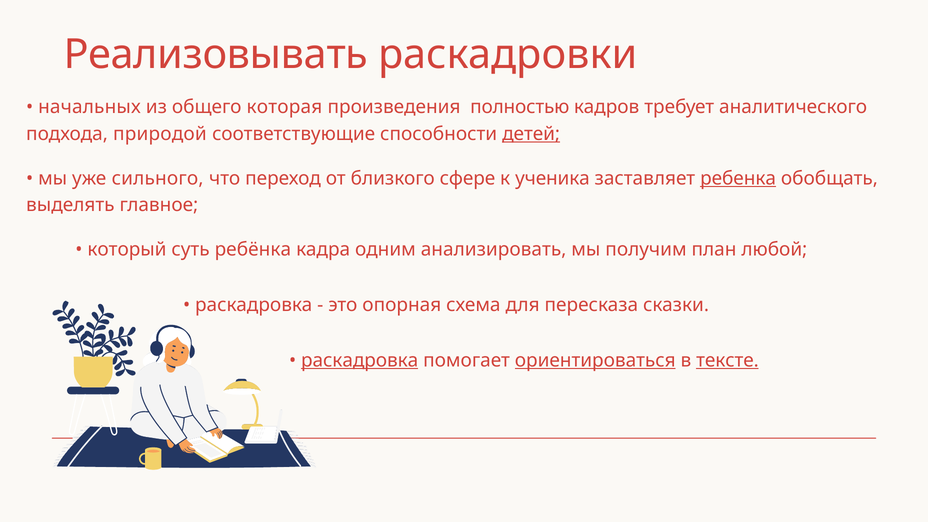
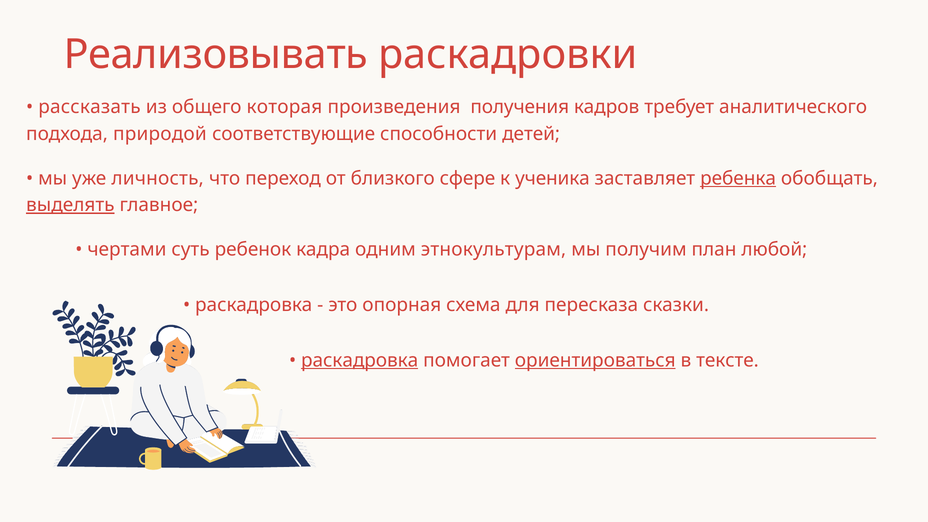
начальных: начальных -> рассказать (89, 107)
полностью: полностью -> получения (520, 107)
детей underline: present -> none (531, 134)
сильного: сильного -> личность (158, 178)
выделять underline: none -> present (70, 205)
который: который -> чертами (127, 250)
ребёнка: ребёнка -> ребенок (253, 250)
анализировать: анализировать -> этнокультурам (493, 250)
тексте underline: present -> none (728, 360)
